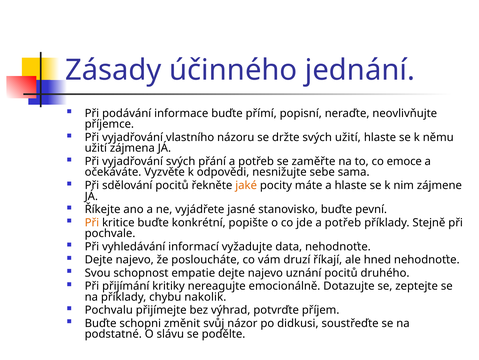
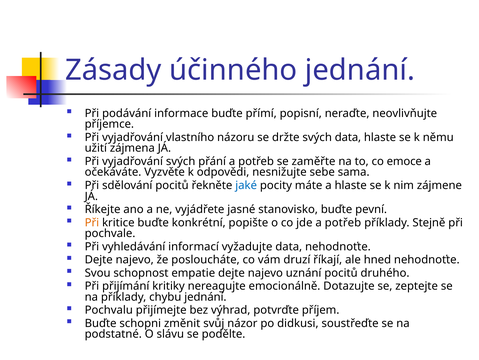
svých užití: užití -> data (348, 137)
jaké colour: orange -> blue (246, 185)
chybu nakolik: nakolik -> jednání (205, 296)
